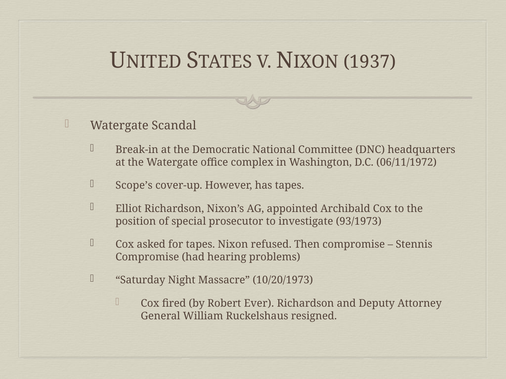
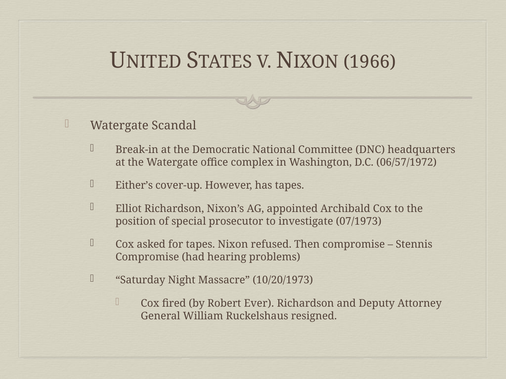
1937: 1937 -> 1966 (370, 62)
06/11/1972: 06/11/1972 -> 06/57/1972 (407, 162)
Scope’s: Scope’s -> Either’s (134, 186)
93/1973: 93/1973 -> 07/1973 (359, 221)
